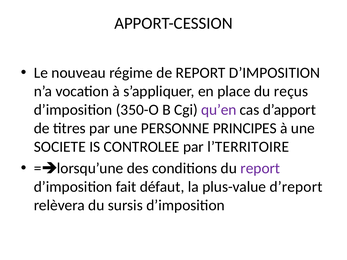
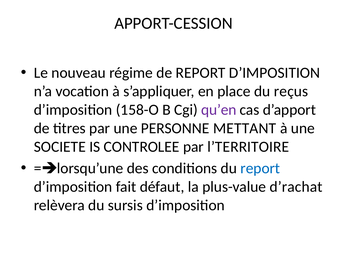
350-O: 350-O -> 158-O (137, 110)
PRINCIPES: PRINCIPES -> METTANT (245, 128)
report colour: purple -> blue (260, 168)
d’report: d’report -> d’rachat (296, 187)
